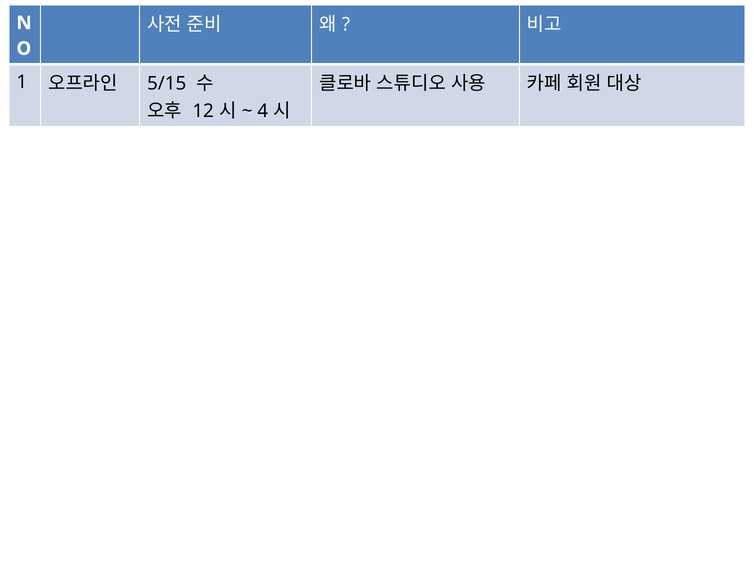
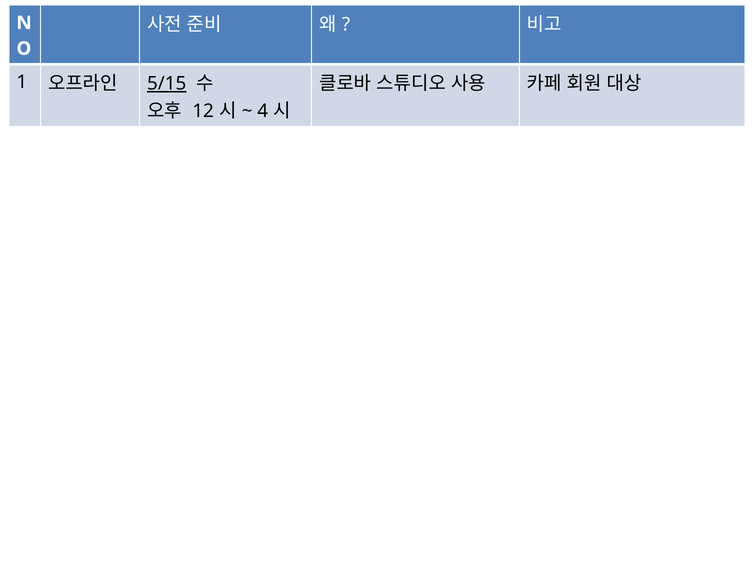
5/15 underline: none -> present (167, 84)
